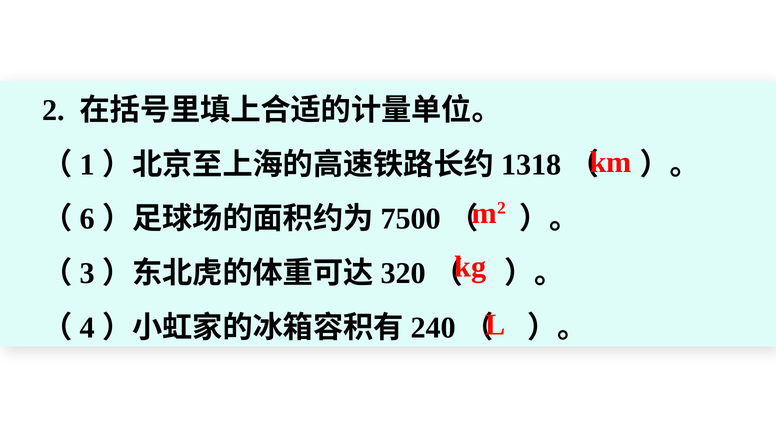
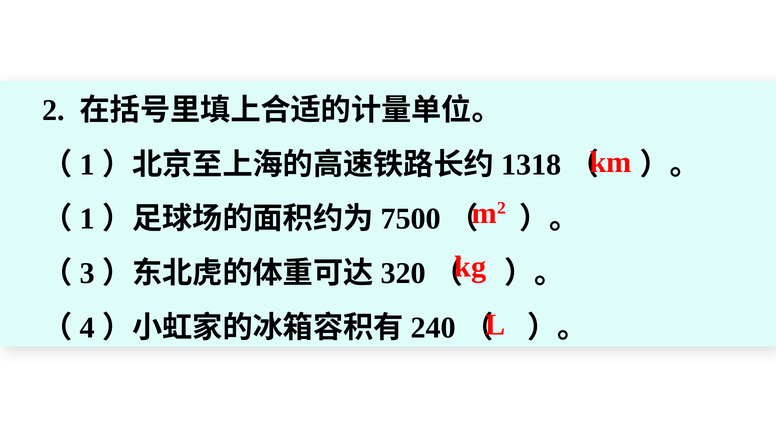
6: 6 -> 1 (87, 219)
